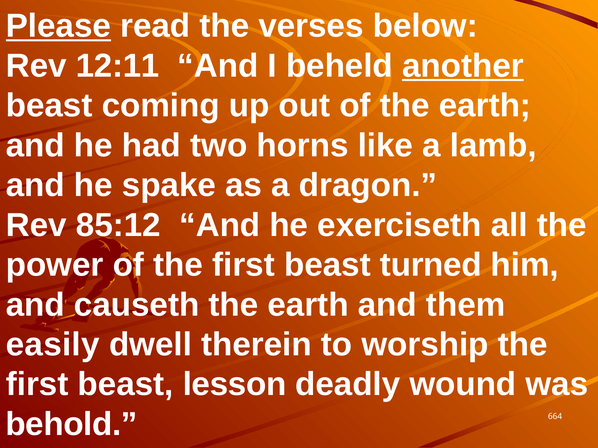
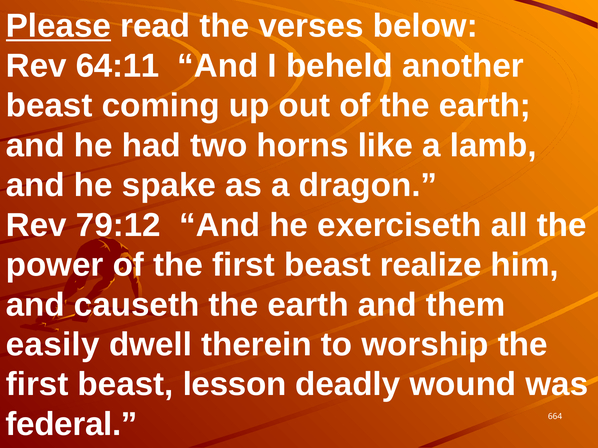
12:11: 12:11 -> 64:11 (118, 66)
another underline: present -> none (463, 66)
85:12: 85:12 -> 79:12 (118, 225)
turned: turned -> realize (431, 265)
behold: behold -> federal (71, 425)
